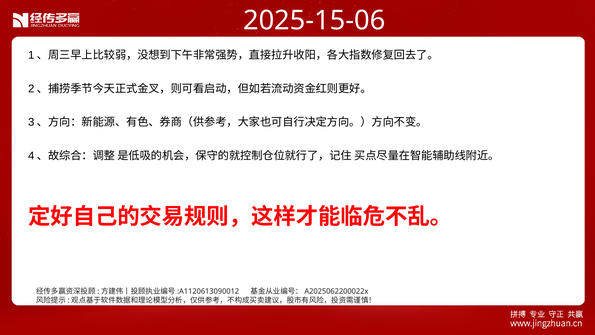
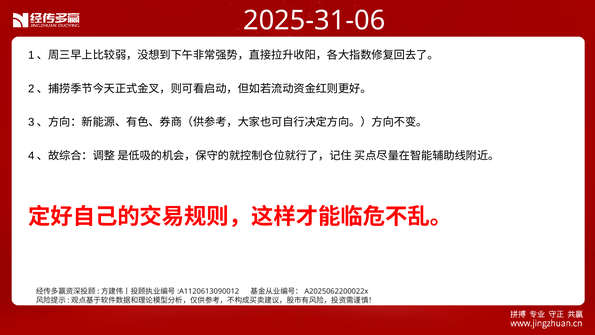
2025-15-06: 2025-15-06 -> 2025-31-06 (314, 20)
